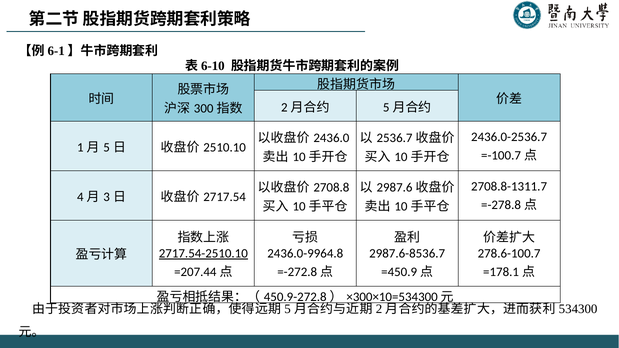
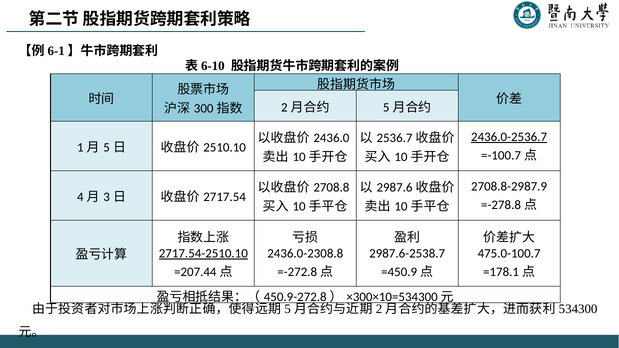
2436.0-2536.7 underline: none -> present (509, 137)
2708.8-1311.7: 2708.8-1311.7 -> 2708.8-2987.9 (509, 187)
2436.0-9964.8: 2436.0-9964.8 -> 2436.0-2308.8 (305, 254)
2987.6-8536.7: 2987.6-8536.7 -> 2987.6-2538.7 (407, 254)
278.6-100.7: 278.6-100.7 -> 475.0-100.7 (509, 254)
